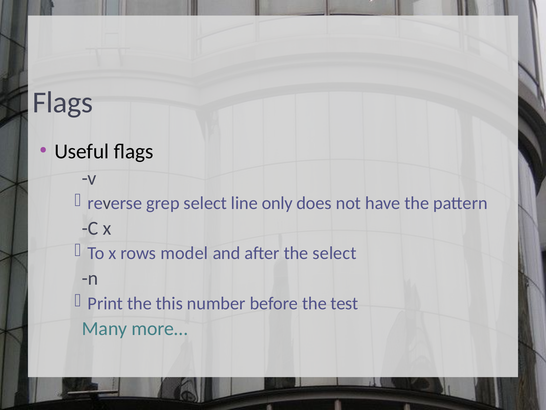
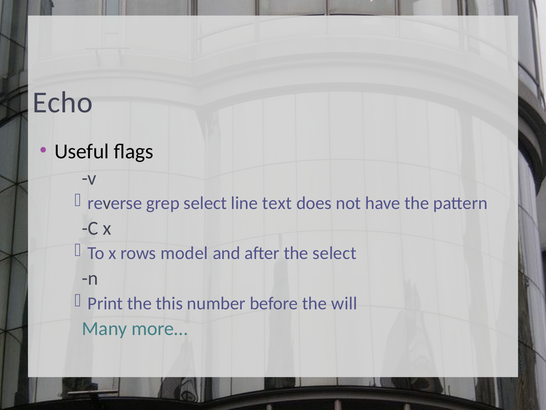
Flags: Flags -> Echo (63, 102)
only: only -> text (277, 203)
test: test -> will (344, 303)
